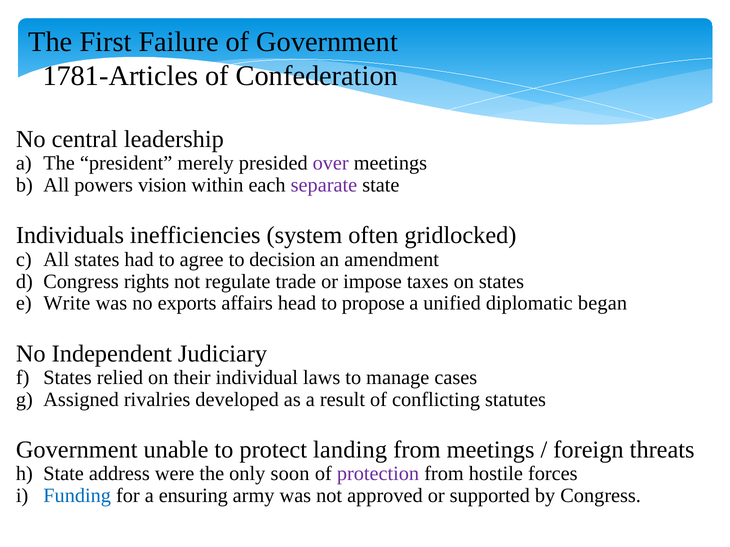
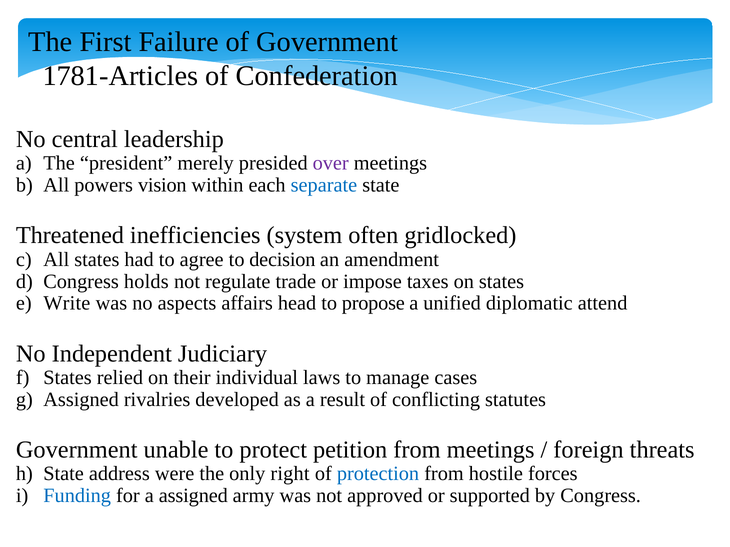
separate colour: purple -> blue (324, 185)
Individuals: Individuals -> Threatened (70, 236)
rights: rights -> holds (146, 282)
exports: exports -> aspects (187, 303)
began: began -> attend (603, 303)
landing: landing -> petition (350, 450)
soon: soon -> right (290, 474)
protection colour: purple -> blue (378, 474)
a ensuring: ensuring -> assigned (193, 496)
